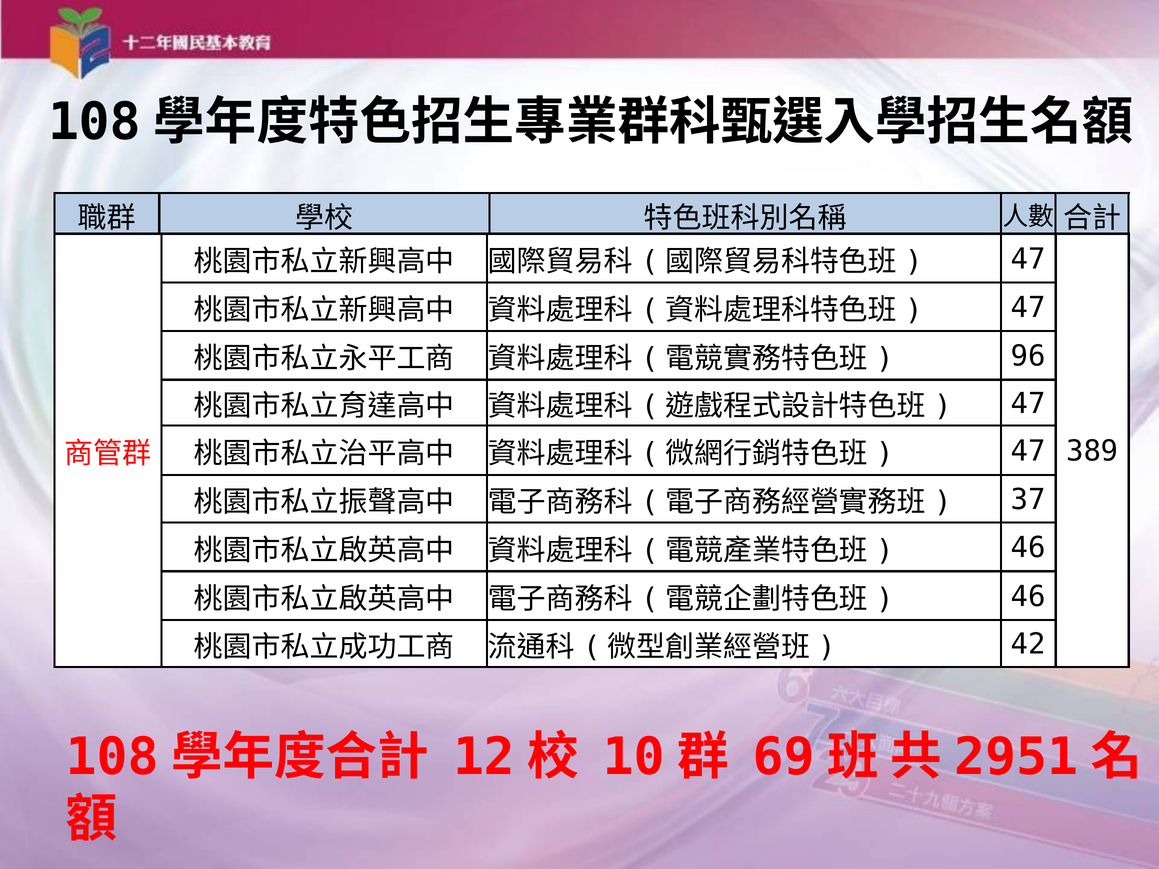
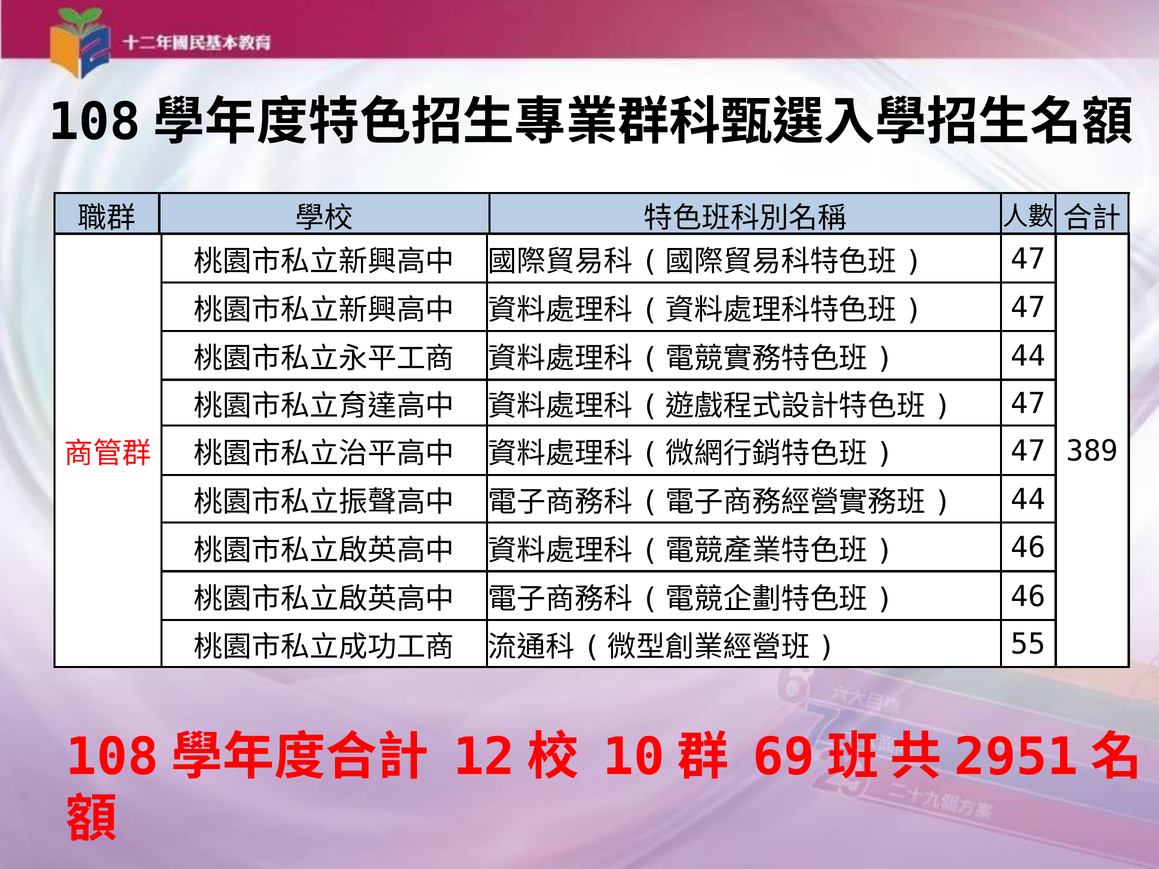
96: 96 -> 44 (1028, 356)
37: 37 -> 44 (1028, 500)
42: 42 -> 55 (1028, 645)
